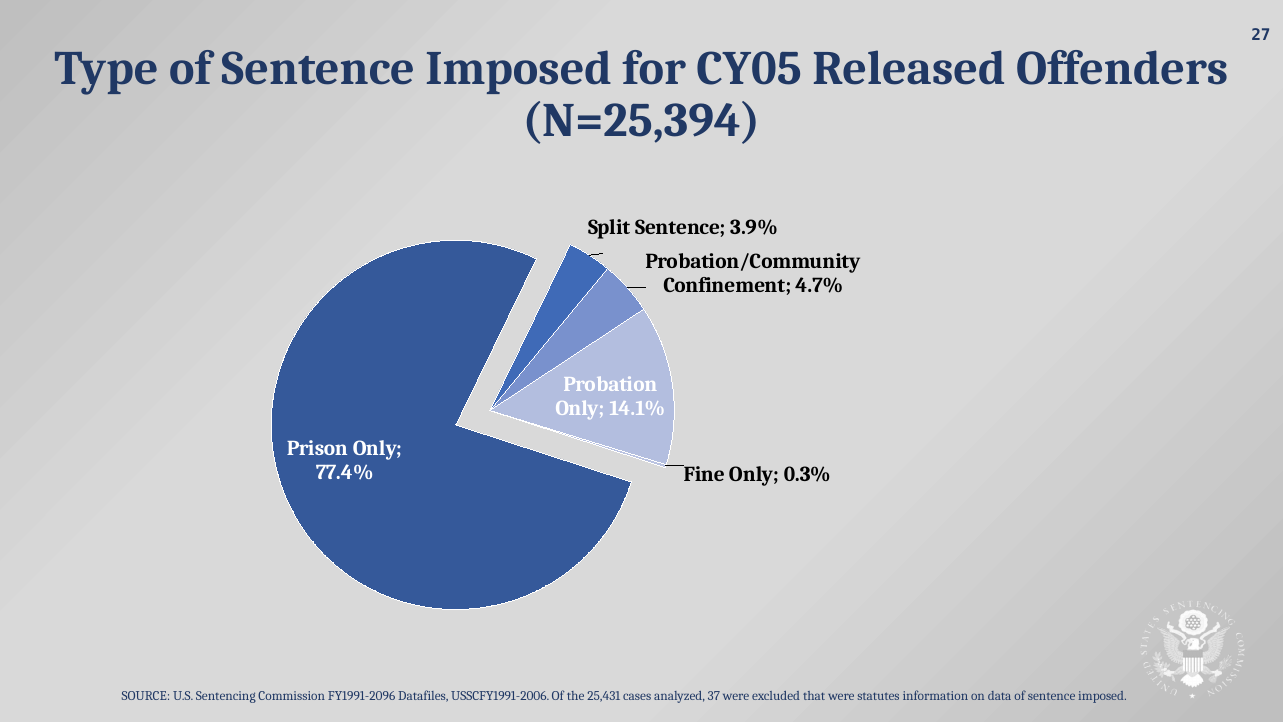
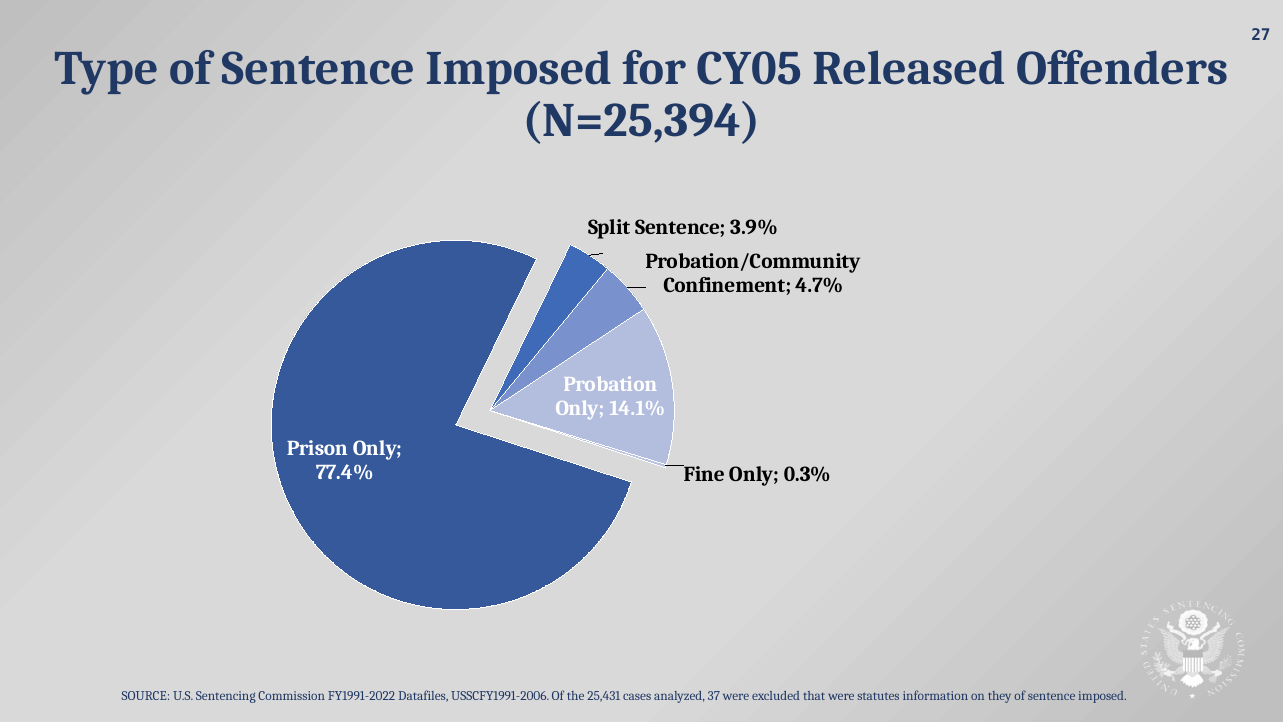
FY1991-2096: FY1991-2096 -> FY1991-2022 (362, 696)
data: data -> they (1000, 696)
